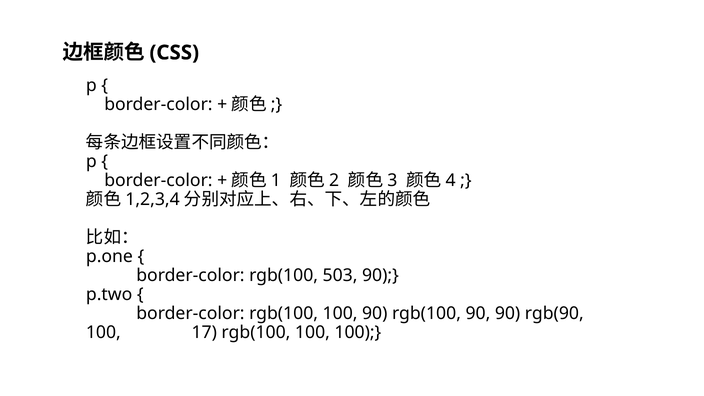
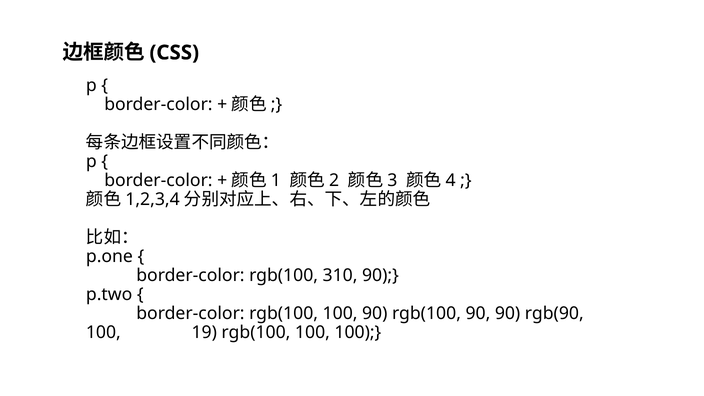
503: 503 -> 310 (340, 275)
17: 17 -> 19 (204, 332)
